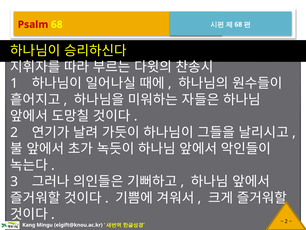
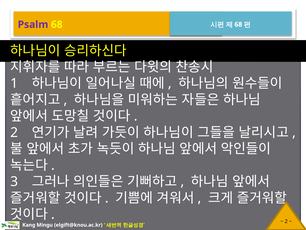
Psalm colour: red -> purple (33, 24)
